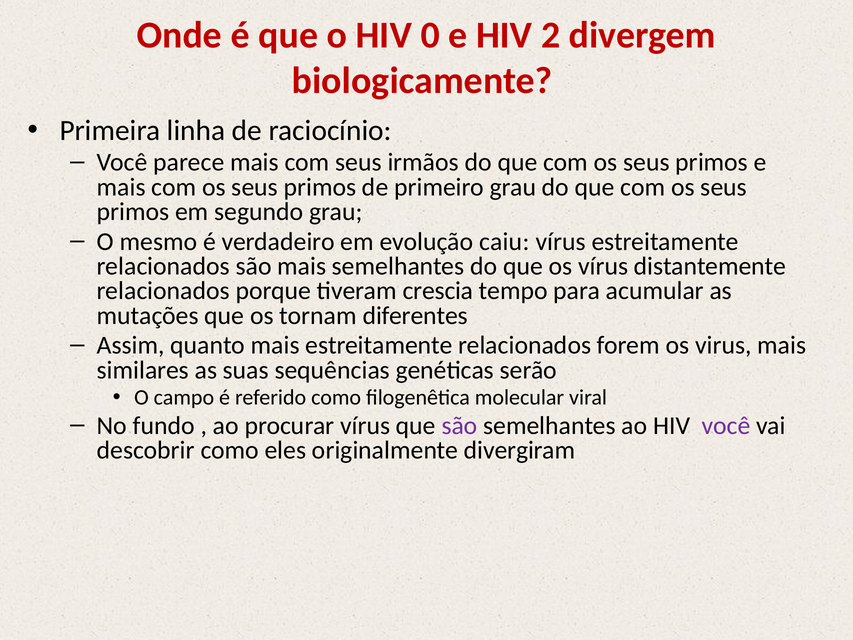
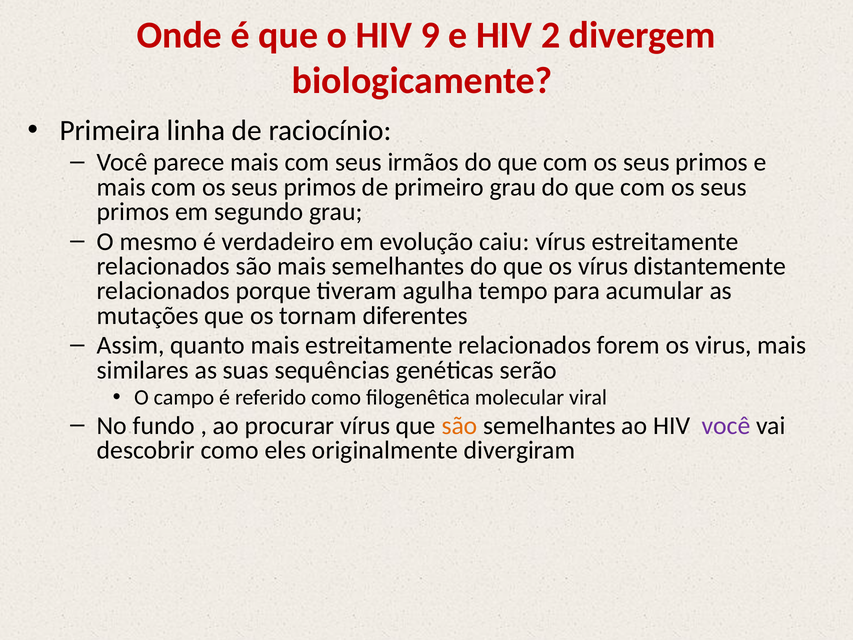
0: 0 -> 9 (430, 35)
crescia: crescia -> agulha (438, 291)
são colour: purple -> orange (460, 425)
